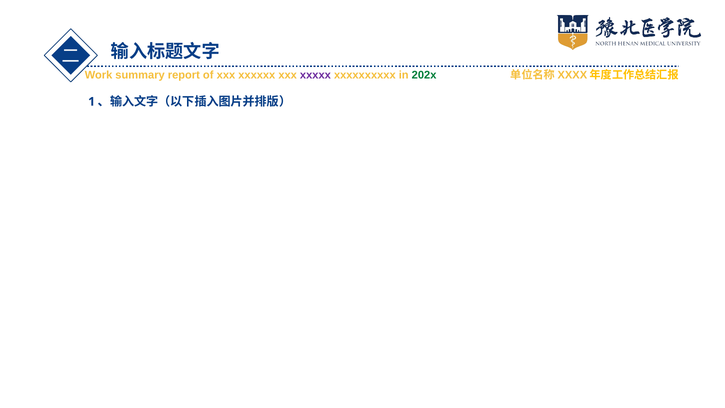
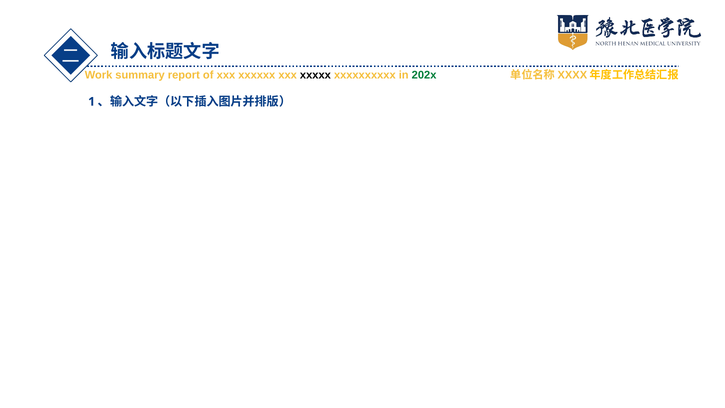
xxxxx colour: purple -> black (315, 75)
